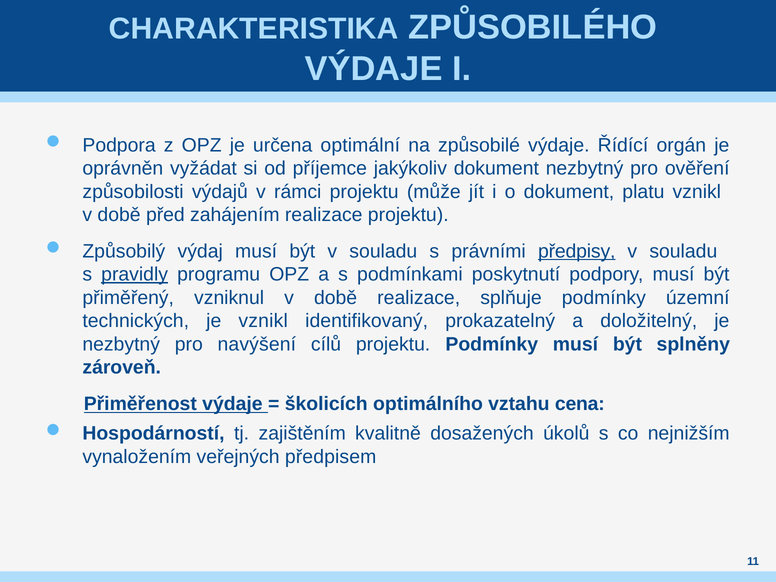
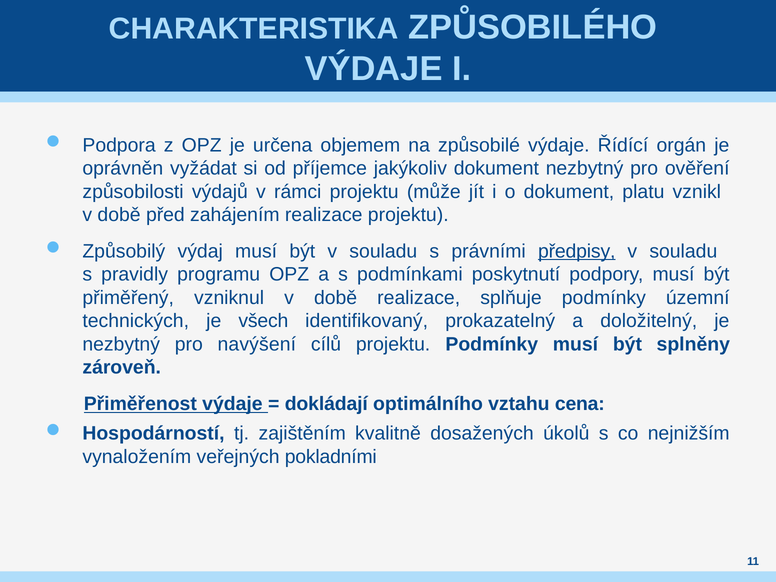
optimální: optimální -> objemem (360, 145)
pravidly underline: present -> none (135, 274)
je vznikl: vznikl -> všech (263, 321)
školicích: školicích -> dokládají (326, 404)
předpisem: předpisem -> pokladními (331, 457)
